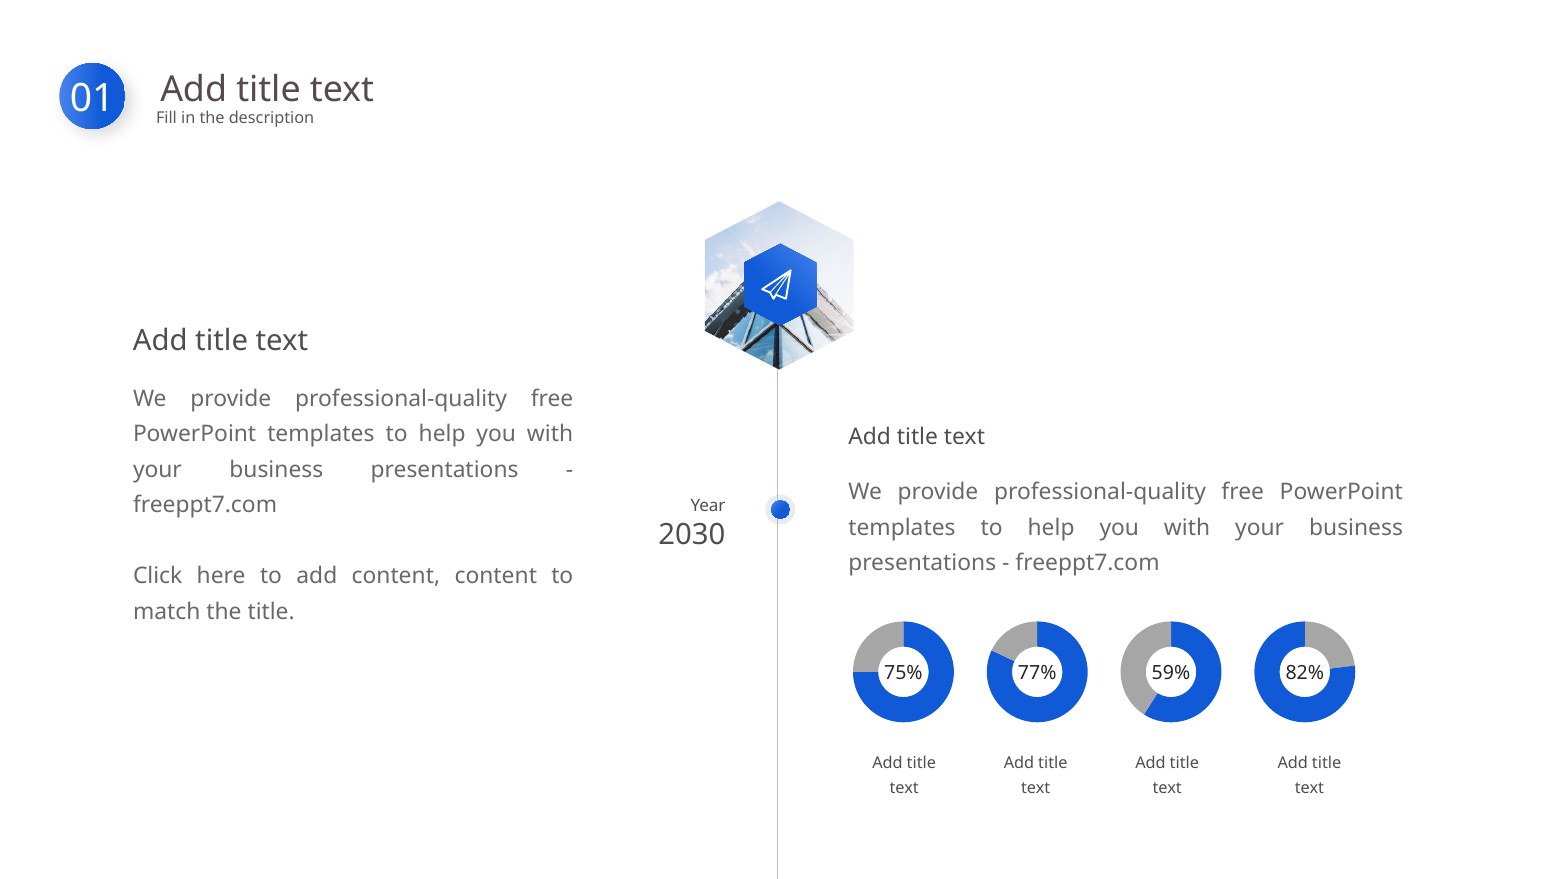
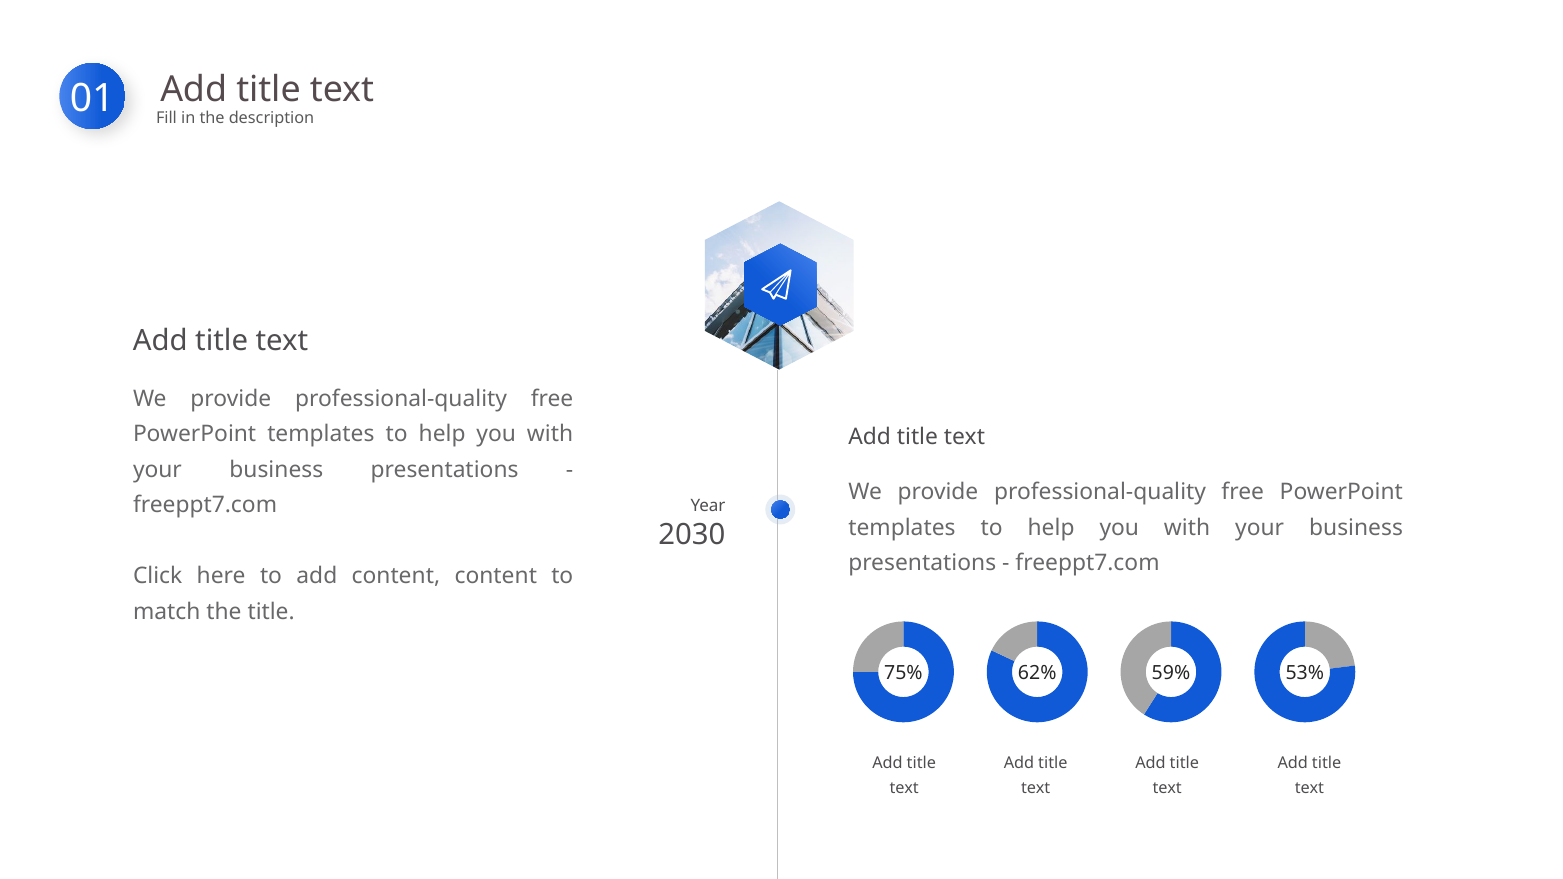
77%: 77% -> 62% (1037, 673)
82%: 82% -> 53% (1305, 673)
